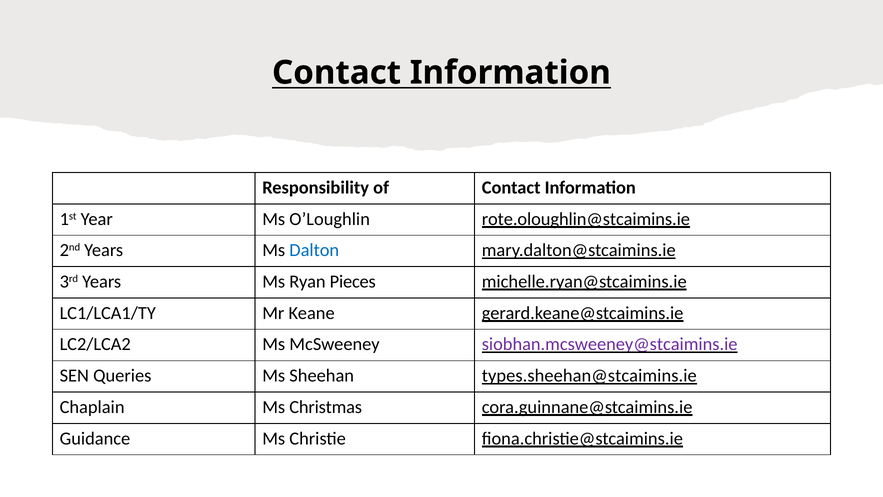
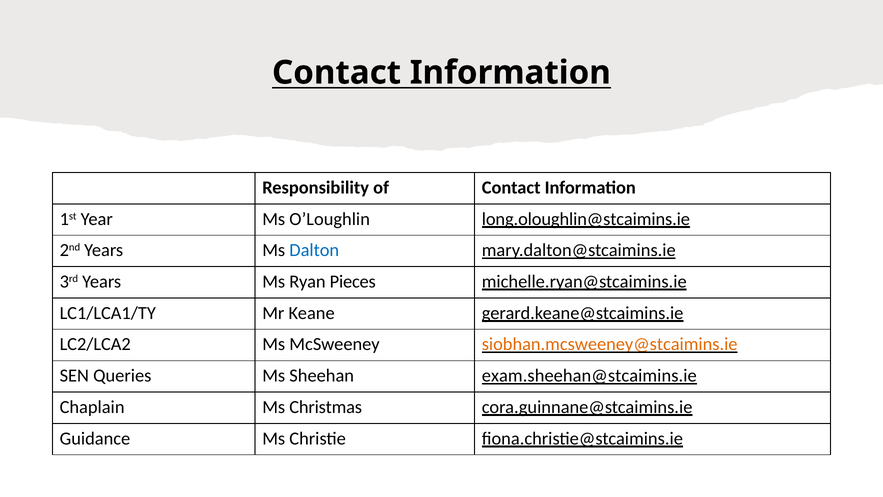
rote.oloughlin@stcaimins.ie: rote.oloughlin@stcaimins.ie -> long.oloughlin@stcaimins.ie (586, 219)
siobhan.mcsweeney@stcaimins.ie colour: purple -> orange (610, 344)
types.sheehan@stcaimins.ie: types.sheehan@stcaimins.ie -> exam.sheehan@stcaimins.ie (589, 376)
